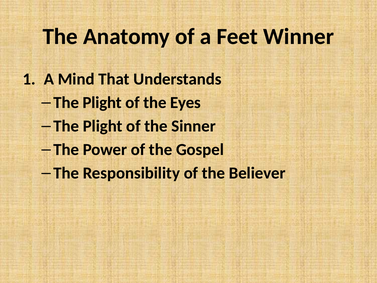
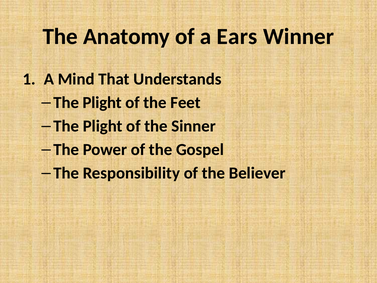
Feet: Feet -> Ears (237, 36)
Eyes: Eyes -> Feet (185, 103)
